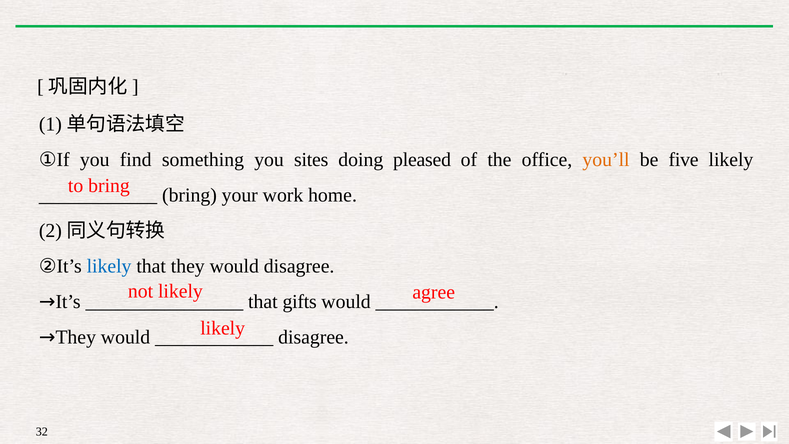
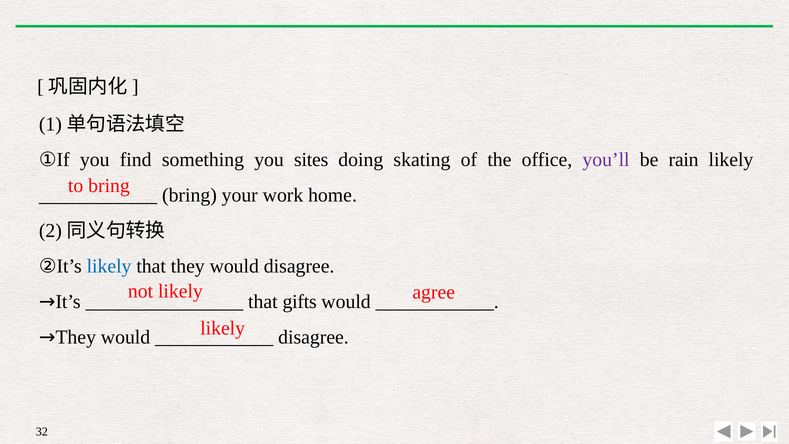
pleased: pleased -> skating (422, 160)
you’ll colour: orange -> purple (606, 160)
five: five -> rain (684, 160)
